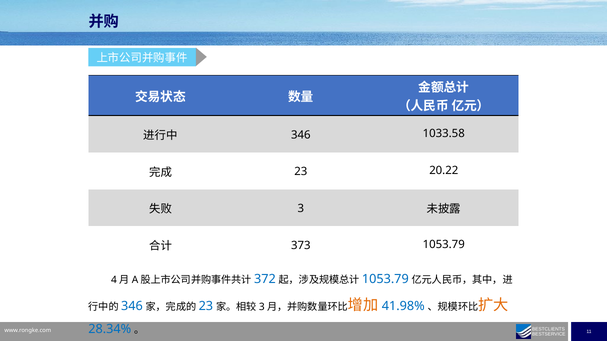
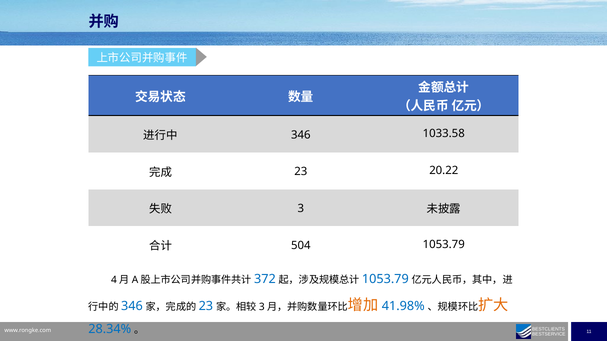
373: 373 -> 504 (301, 246)
